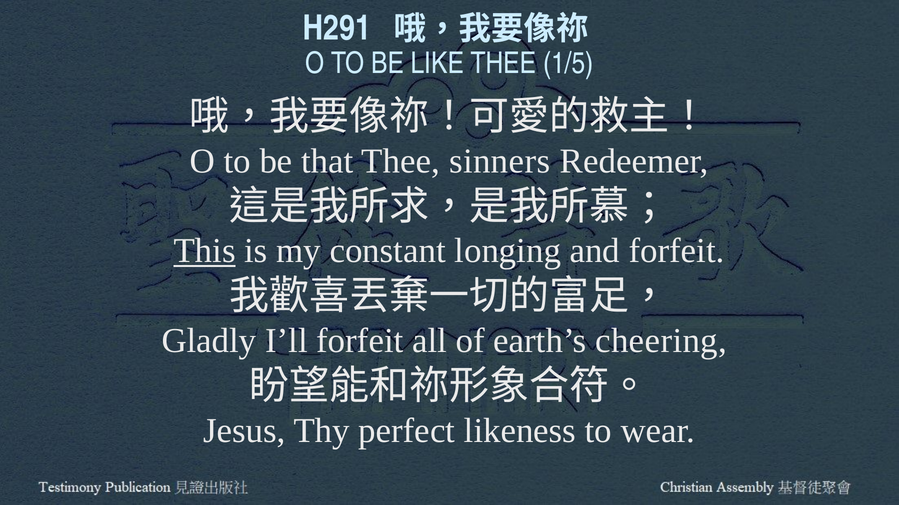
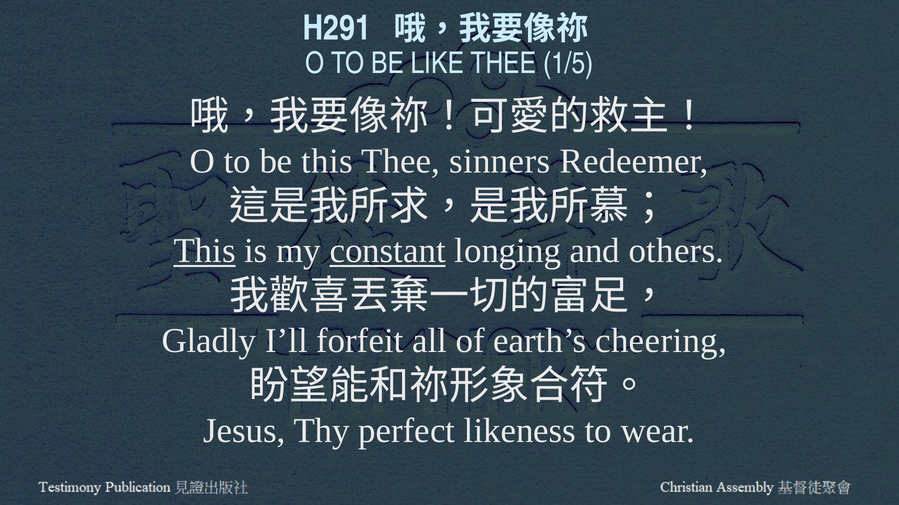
be that: that -> this (327, 161)
constant underline: none -> present (388, 251)
and forfeit: forfeit -> others (676, 251)
